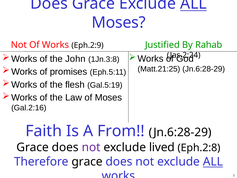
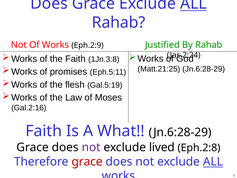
Moses: Moses -> Rahab (119, 22)
the John: John -> Faith (75, 59)
From: From -> What (121, 131)
grace colour: black -> red (87, 161)
